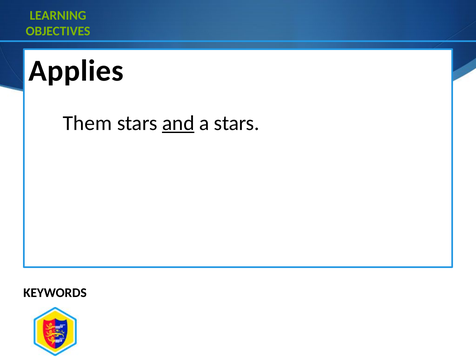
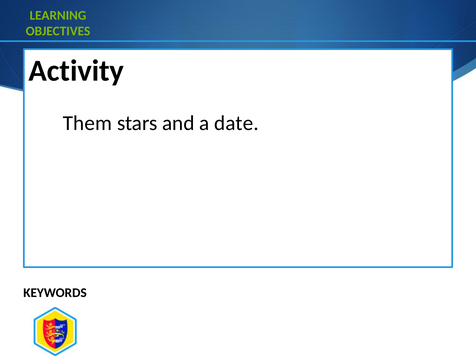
Applies: Applies -> Activity (76, 71)
and underline: present -> none (178, 123)
a stars: stars -> date (236, 123)
